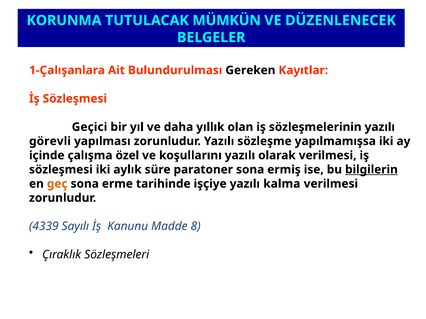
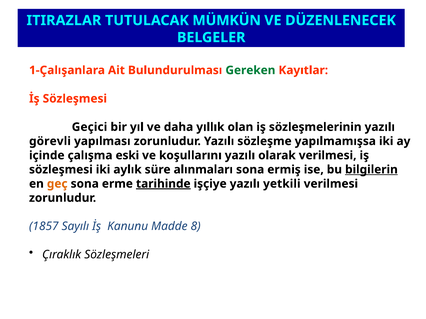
KORUNMA: KORUNMA -> ITIRAZLAR (64, 20)
Gereken colour: black -> green (250, 70)
özel: özel -> eski (127, 156)
paratoner: paratoner -> alınmaları (203, 170)
tarihinde underline: none -> present (163, 184)
kalma: kalma -> yetkili (282, 184)
4339: 4339 -> 1857 (44, 227)
